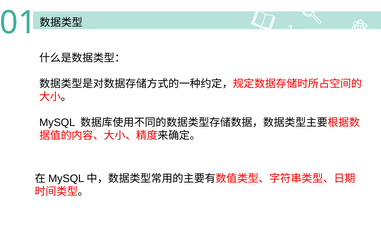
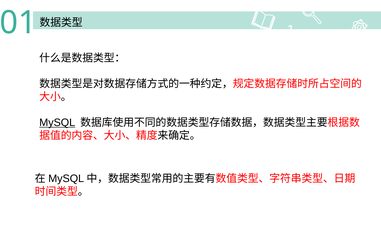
MySQL underline: none -> present (57, 122)
